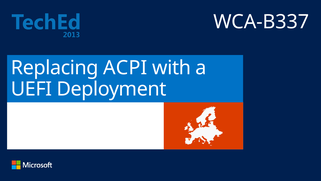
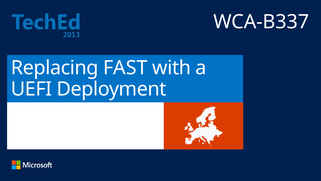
ACPI: ACPI -> FAST (125, 68)
